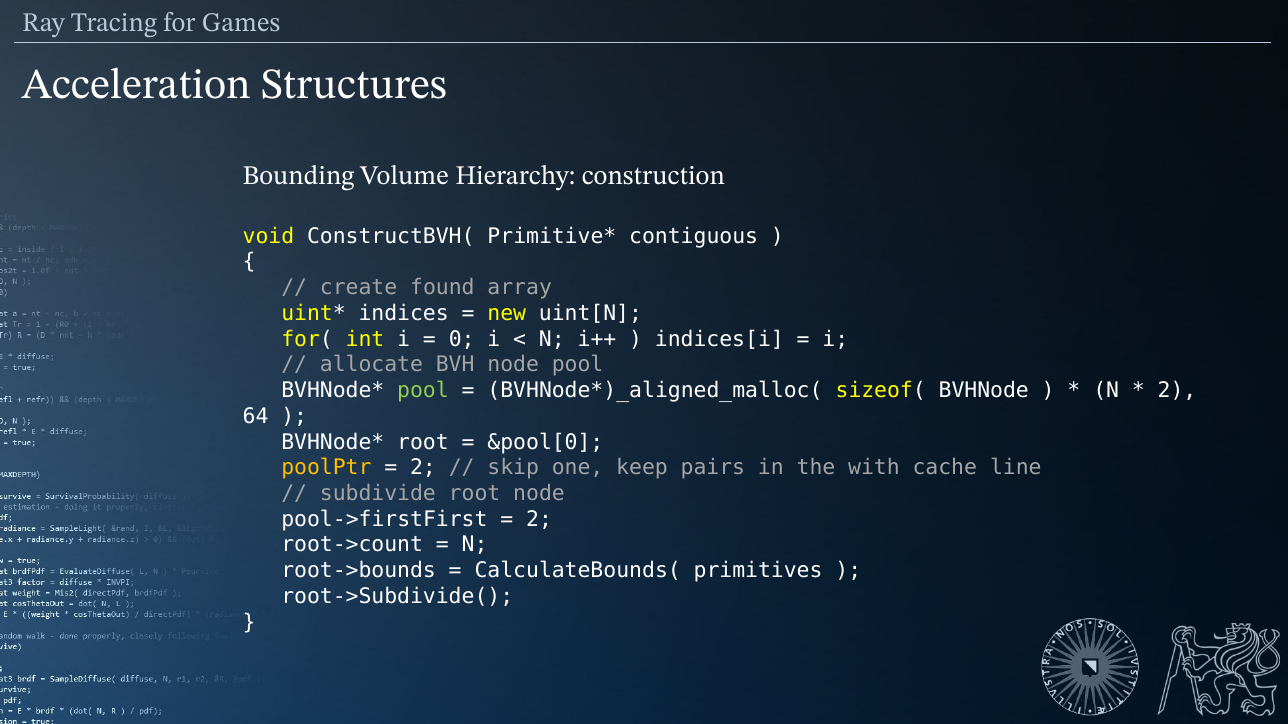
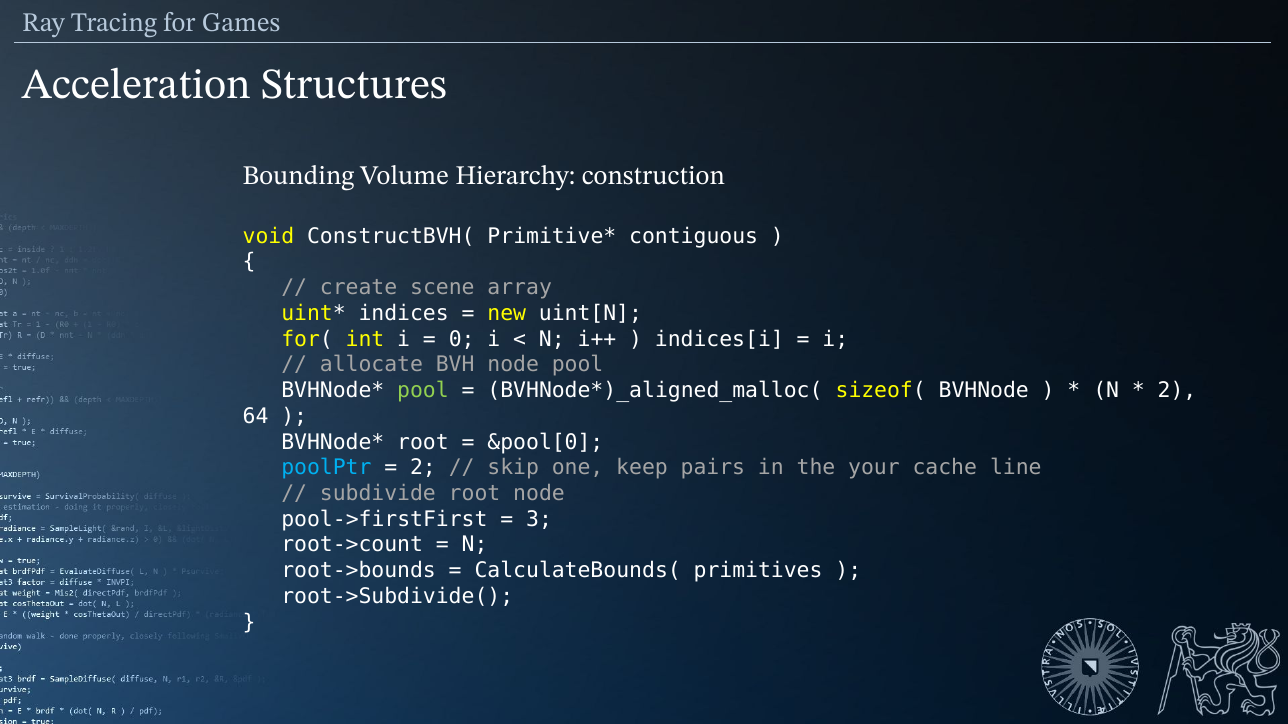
found: found -> scene (442, 288)
poolPtr colour: yellow -> light blue (326, 468)
with: with -> your (874, 468)
2: 2 -> 3 (539, 520)
